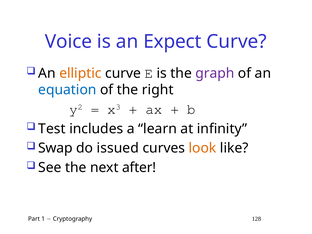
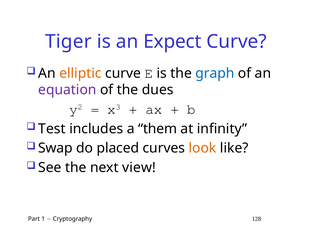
Voice: Voice -> Tiger (68, 42)
graph colour: purple -> blue (215, 73)
equation colour: blue -> purple (67, 90)
right: right -> dues (158, 90)
learn: learn -> them (158, 129)
issued: issued -> placed (118, 148)
after: after -> view (139, 168)
